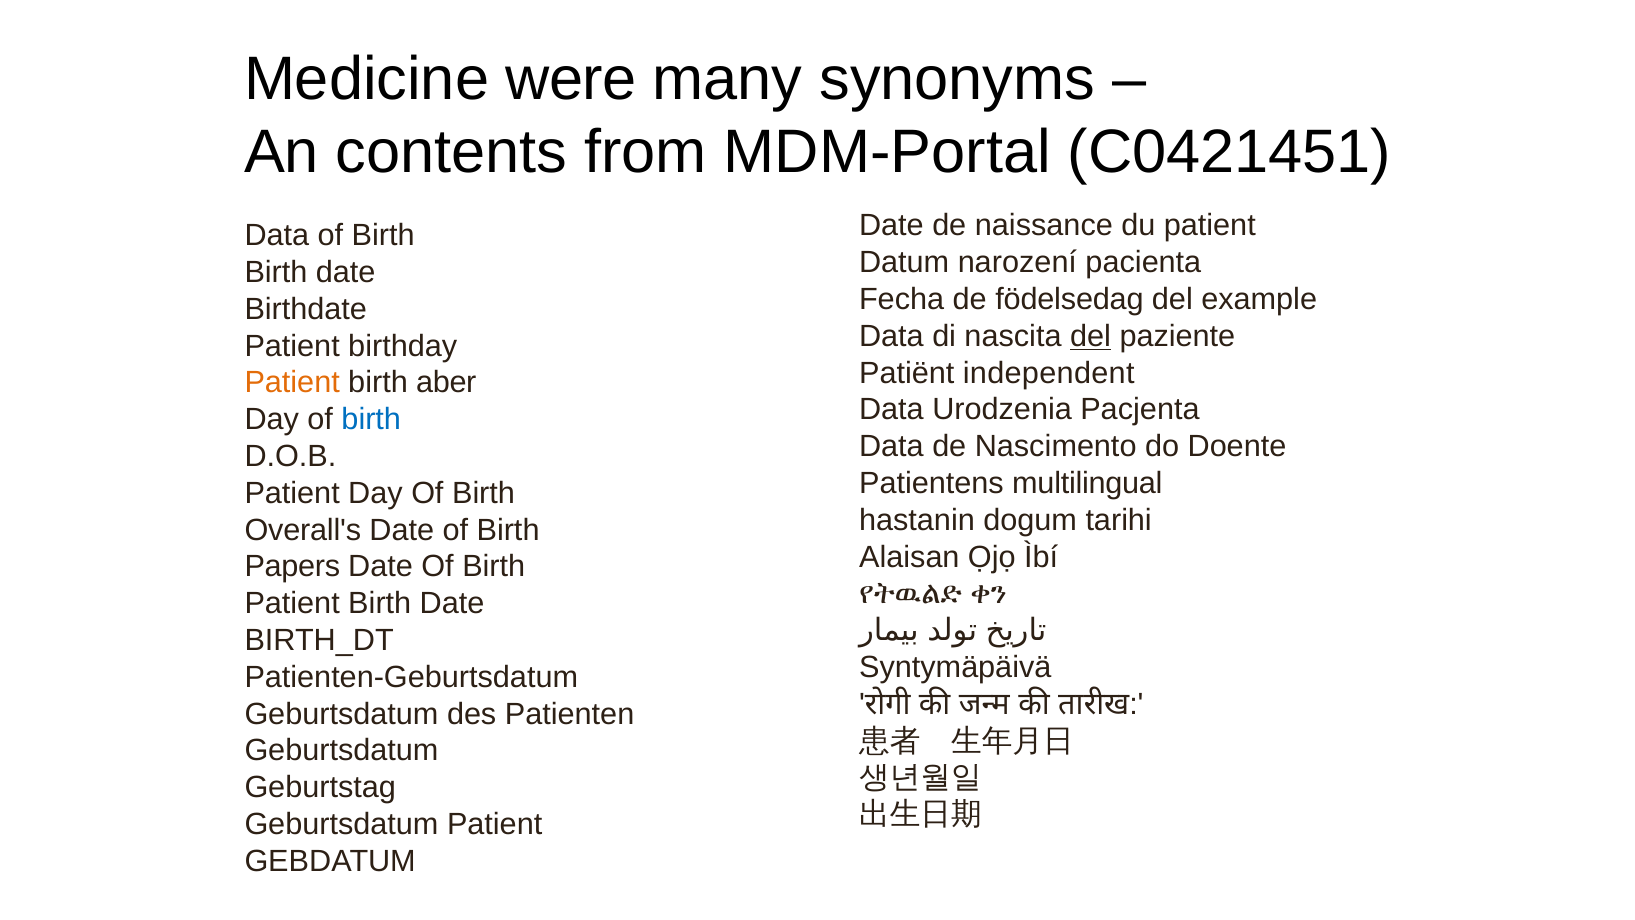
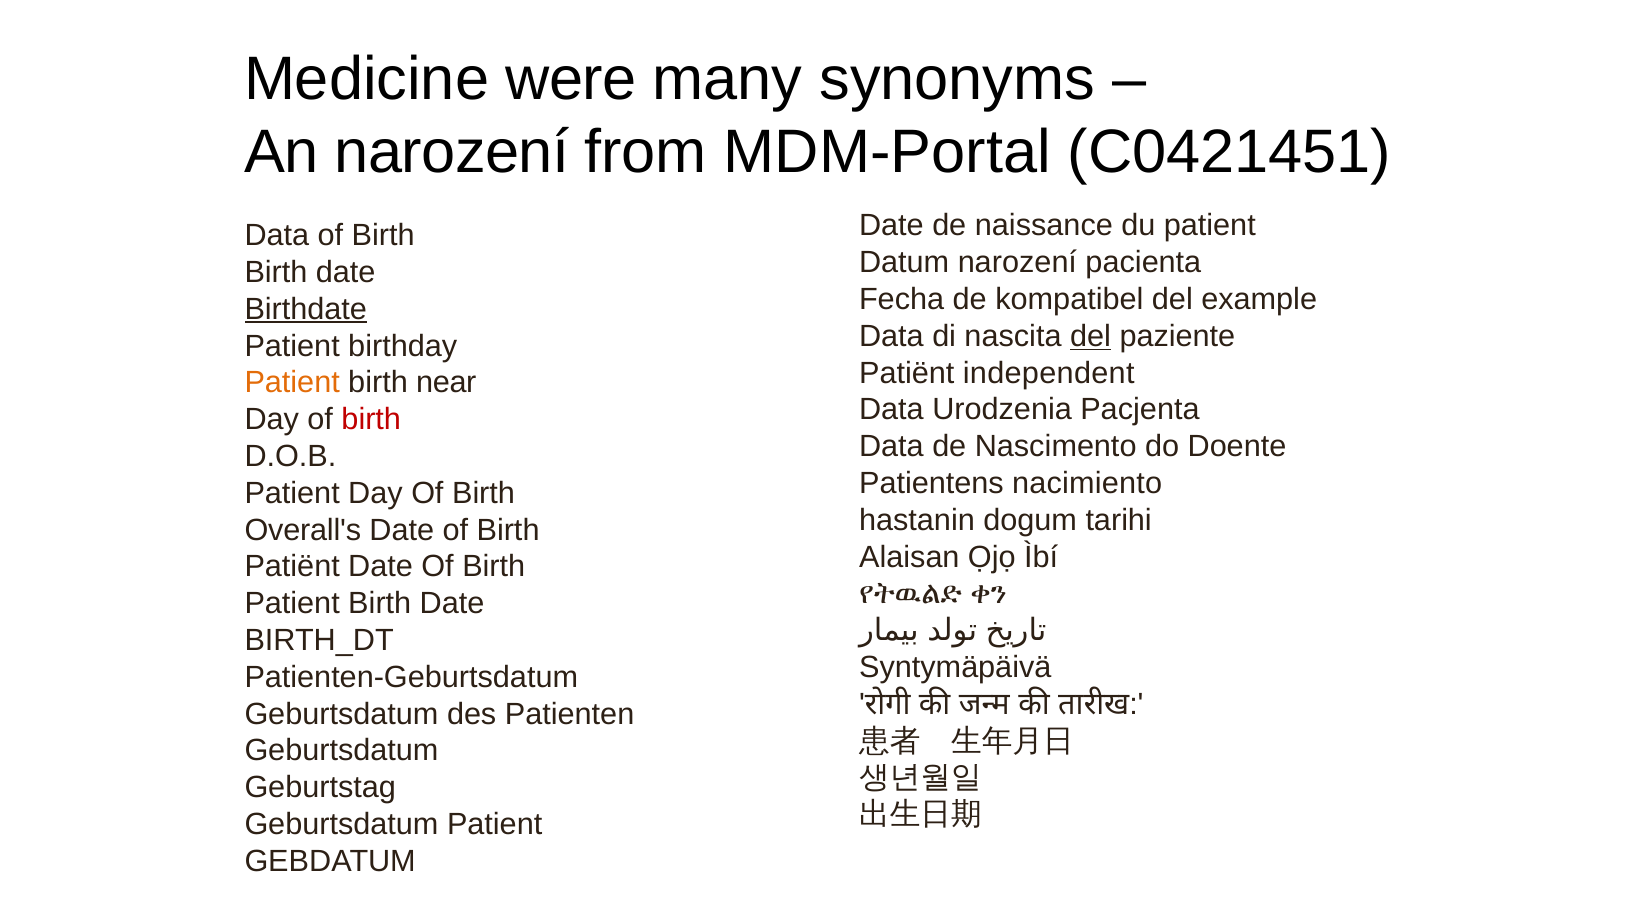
An contents: contents -> narození (452, 153)
födelsedag: födelsedag -> kompatibel (1069, 299)
Birthdate underline: none -> present (306, 309)
aber: aber -> near (446, 383)
birth colour: blue -> red (371, 419)
multilingual: multilingual -> nacimiento (1087, 483)
Papers: Papers -> Patiënt (292, 567)
